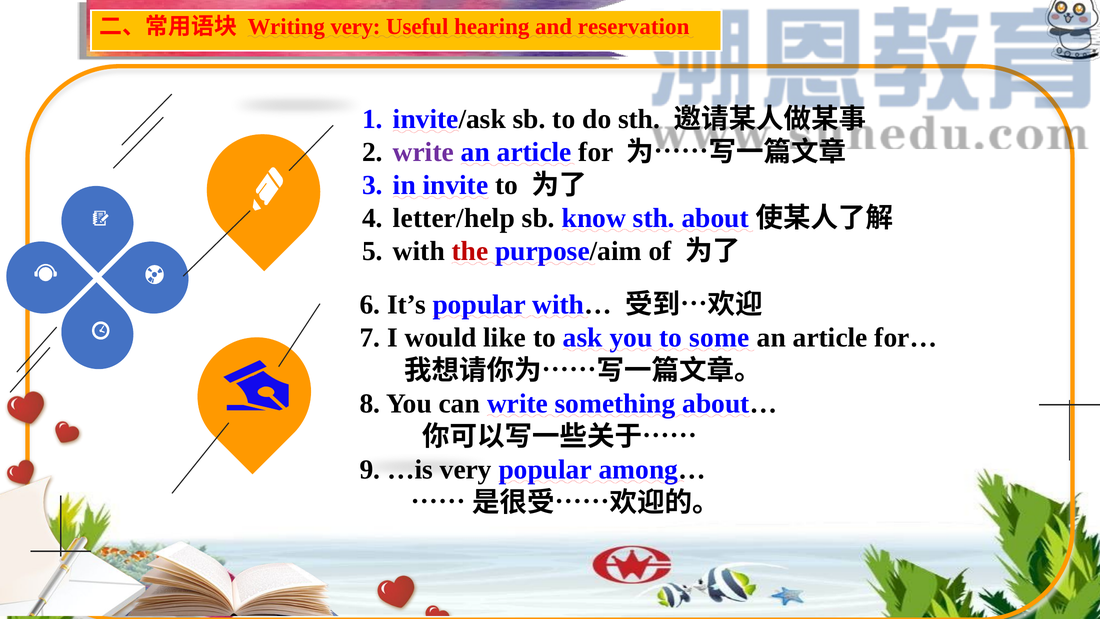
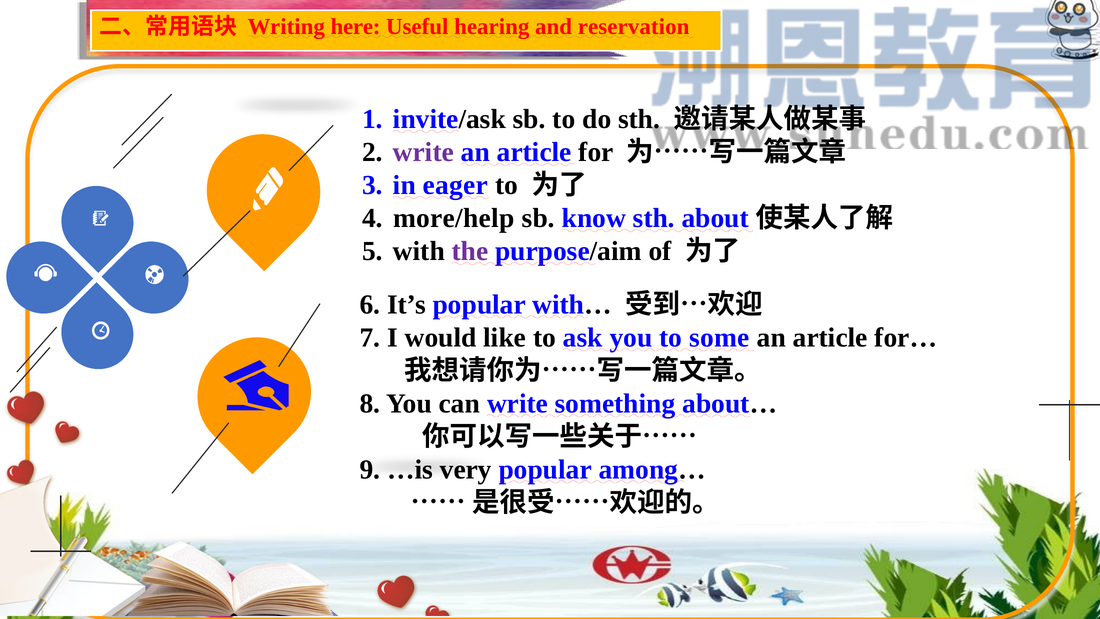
Writing very: very -> here (356, 27)
invite: invite -> eager (455, 185)
letter/help: letter/help -> more/help (454, 218)
the colour: red -> purple (470, 251)
